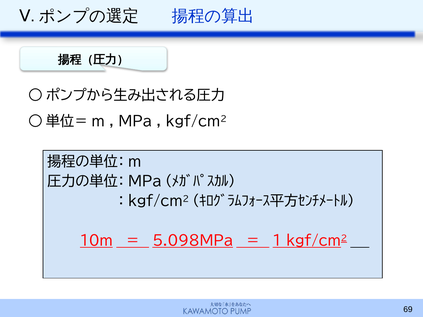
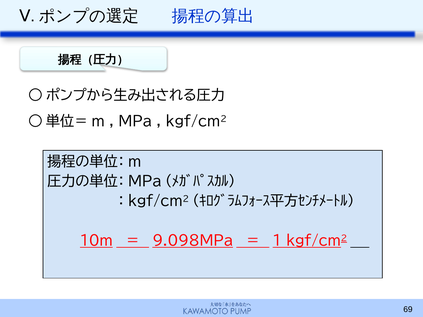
5.098MPa: 5.098MPa -> 9.098MPa (193, 241)
